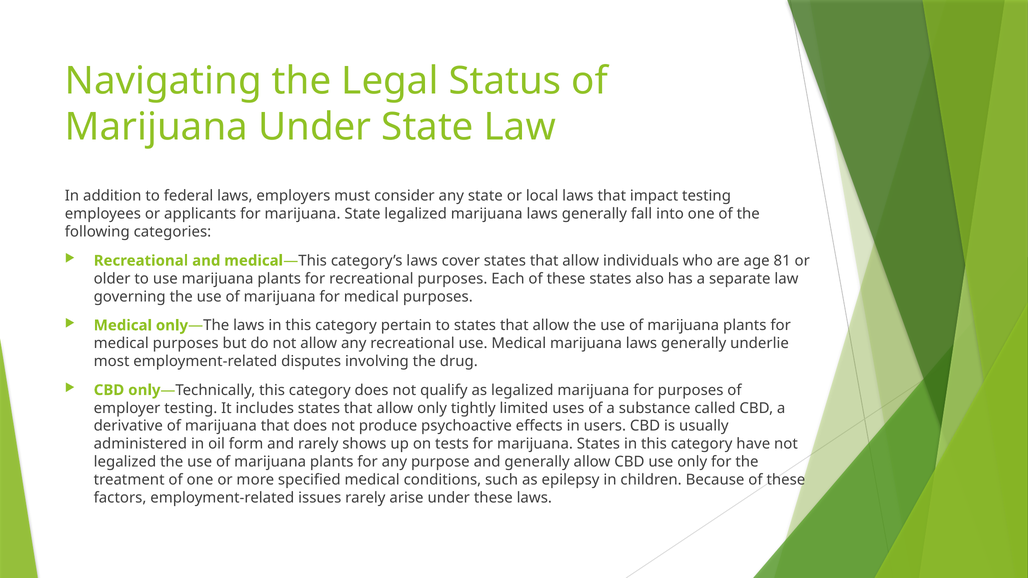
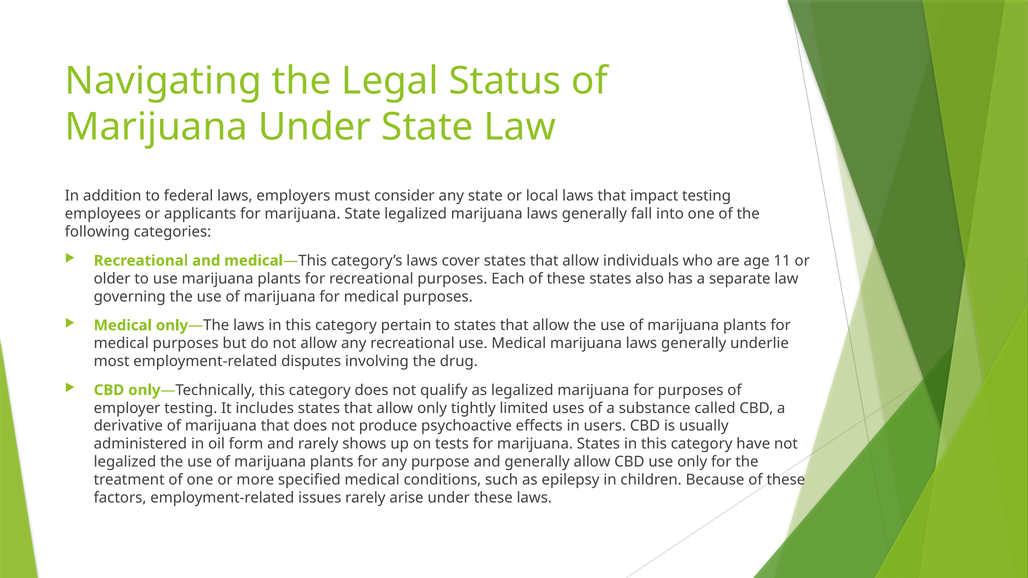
81: 81 -> 11 (782, 261)
